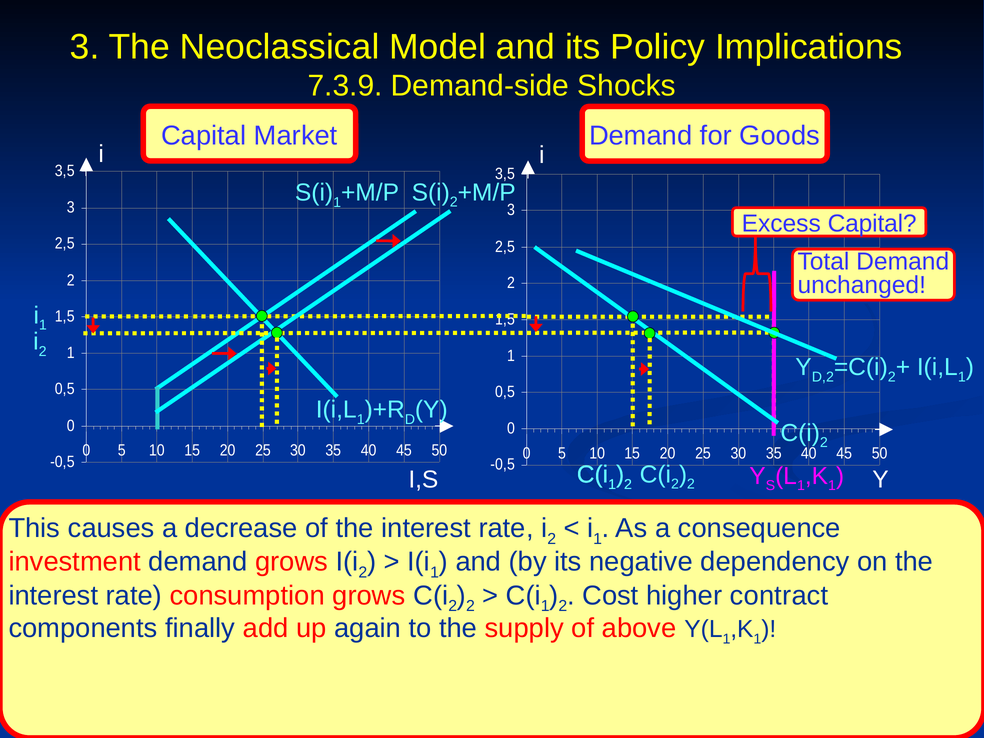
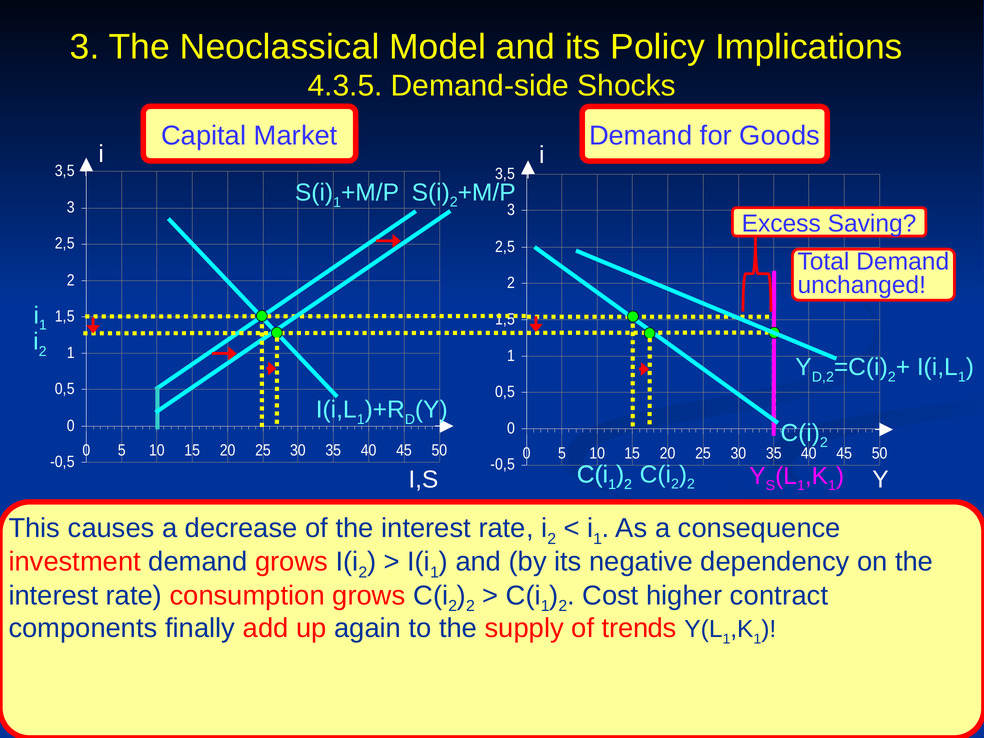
7.3.9: 7.3.9 -> 4.3.5 (345, 86)
Excess Capital: Capital -> Saving (872, 224)
above: above -> trends (639, 628)
